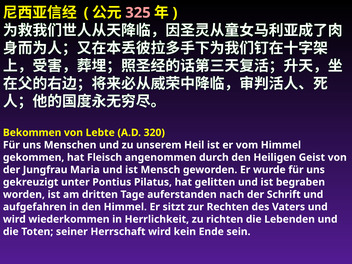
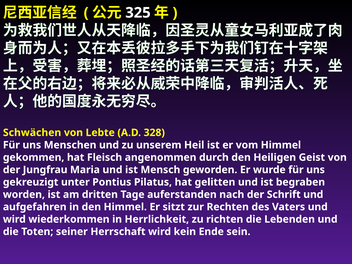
325 colour: pink -> white (138, 13)
Bekommen: Bekommen -> Schwächen (32, 133)
320: 320 -> 328 (154, 133)
